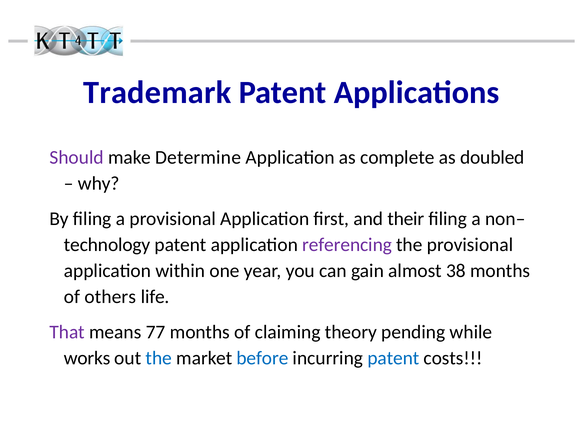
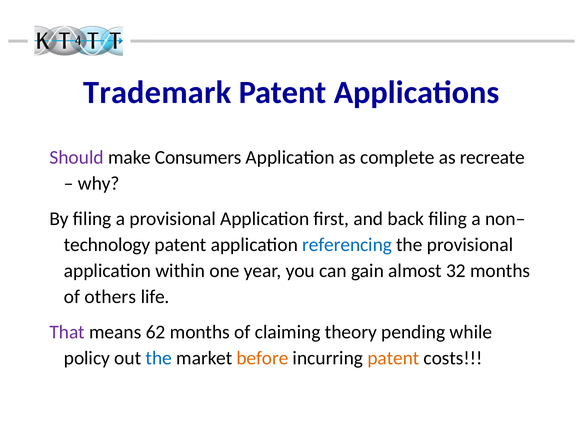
Determine: Determine -> Consumers (198, 157)
doubled: doubled -> recreate (492, 157)
their: their -> back (406, 219)
referencing colour: purple -> blue (347, 245)
38: 38 -> 32 (456, 271)
77: 77 -> 62 (156, 332)
works: works -> policy (87, 358)
before colour: blue -> orange (262, 358)
patent colour: blue -> orange (393, 358)
